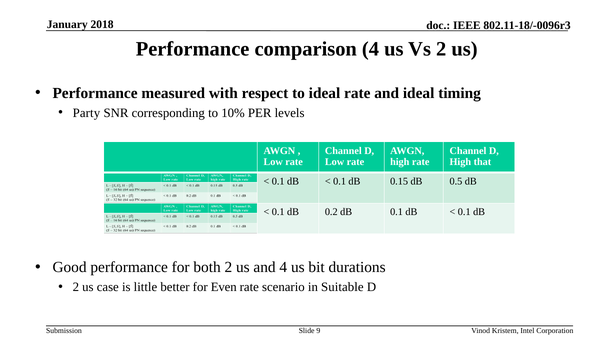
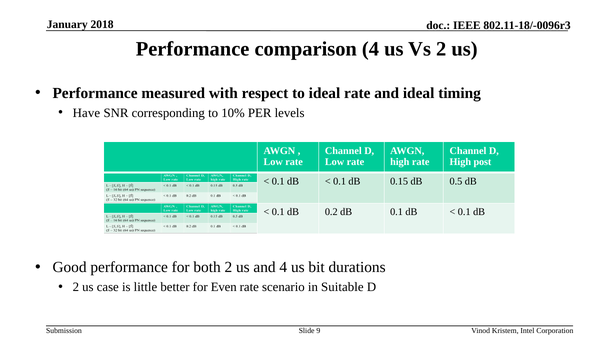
Party: Party -> Have (86, 113)
that: that -> post (482, 162)
